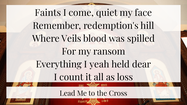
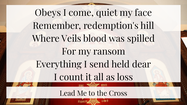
Faints: Faints -> Obeys (48, 13)
yeah: yeah -> send (99, 65)
